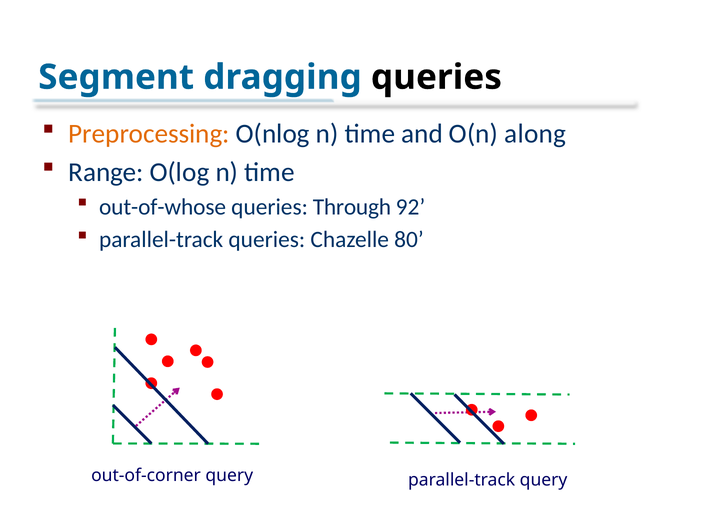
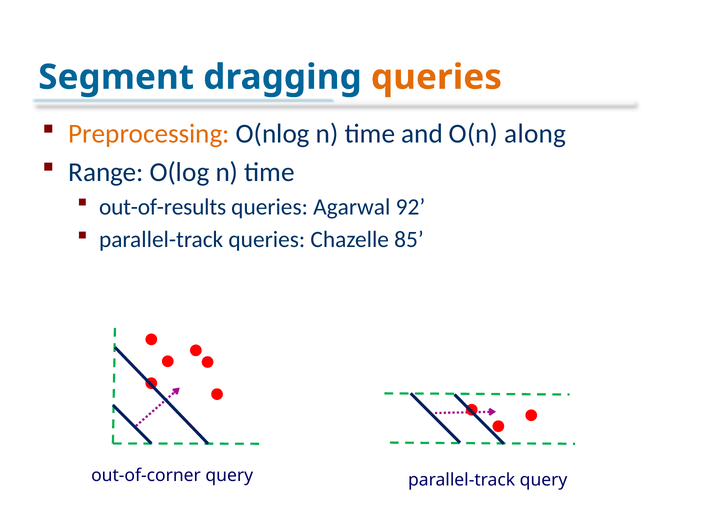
queries colour: black -> orange (436, 77)
out-of-whose: out-of-whose -> out-of-results (163, 207)
Through: Through -> Agarwal (352, 207)
80: 80 -> 85 (409, 240)
